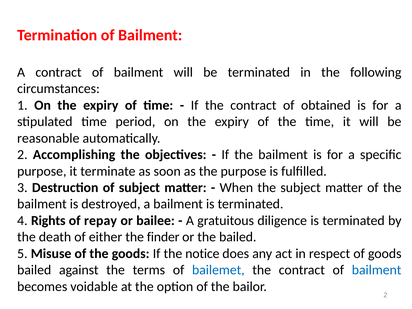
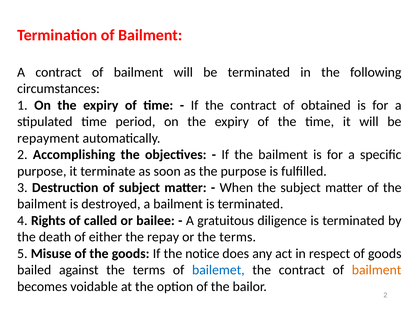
reasonable: reasonable -> repayment (48, 138)
repay: repay -> called (101, 221)
finder: finder -> repay (163, 237)
or the bailed: bailed -> terms (238, 237)
bailment colour: blue -> orange (377, 270)
